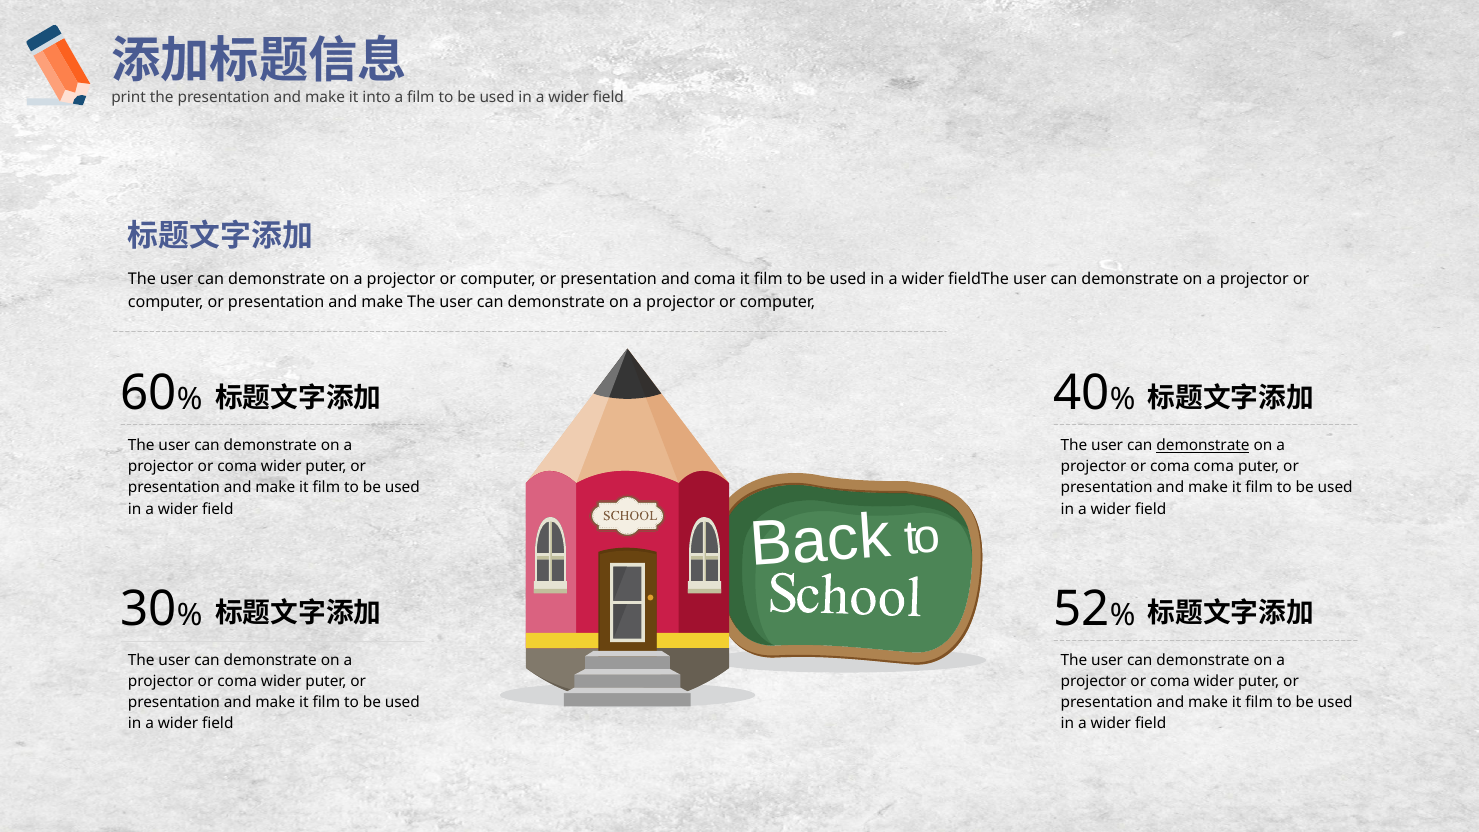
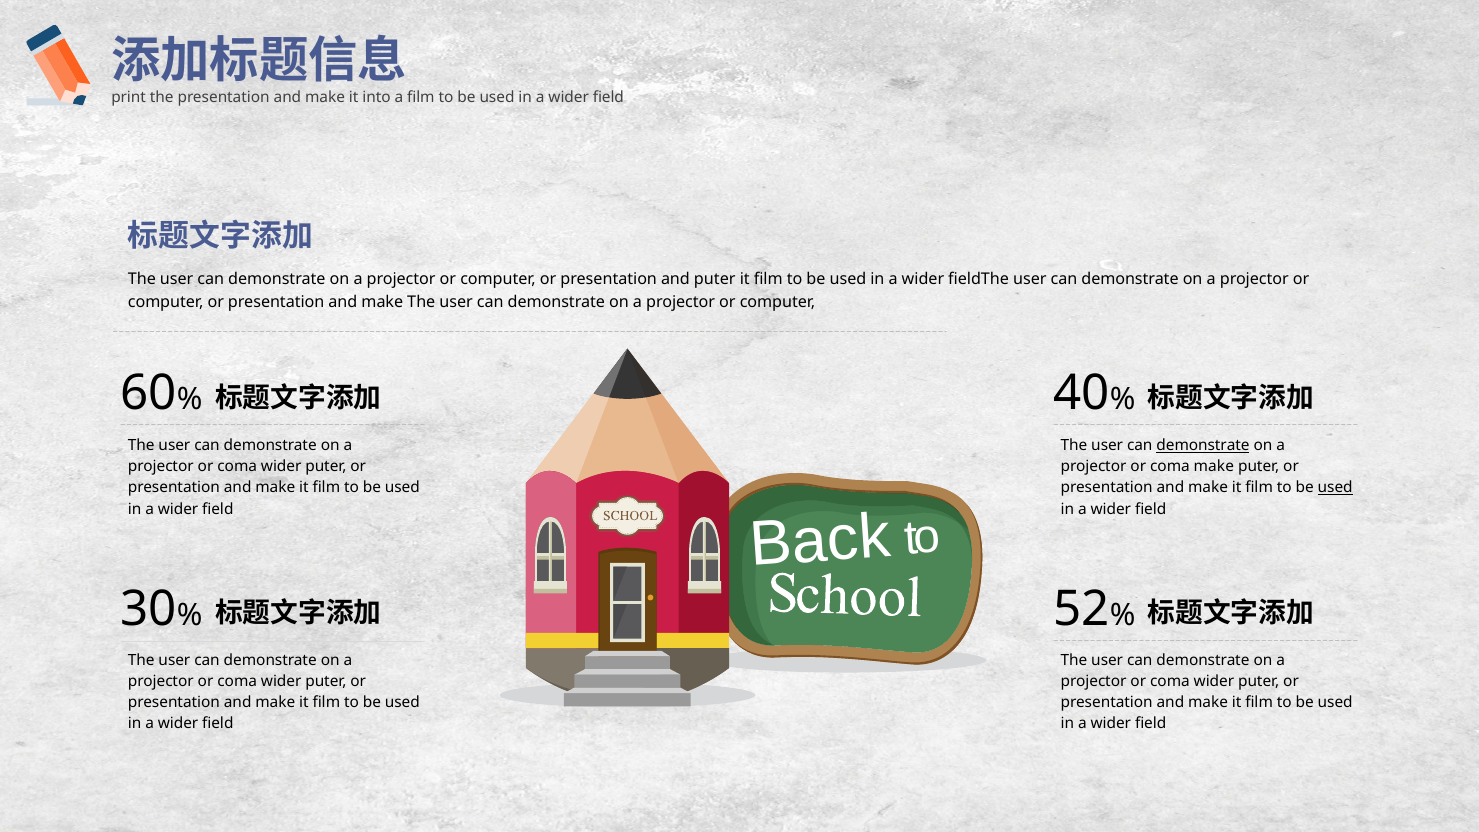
and coma: coma -> puter (715, 280)
coma coma: coma -> make (1214, 467)
used underline: none -> present (1335, 488)
